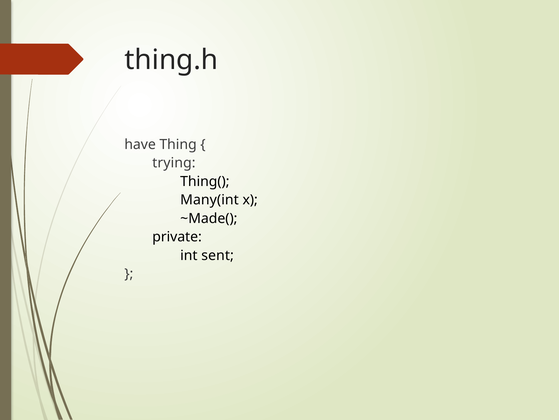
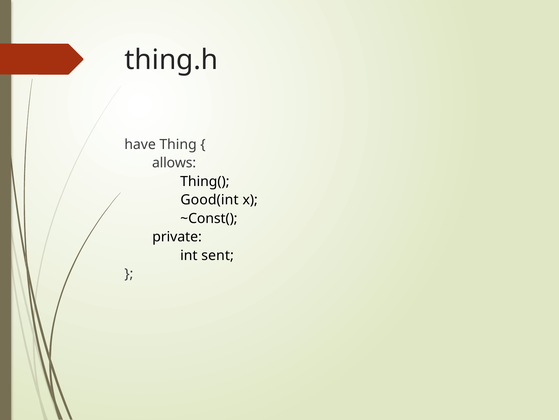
trying: trying -> allows (174, 163)
Many(int: Many(int -> Good(int (209, 200)
~Made(: ~Made( -> ~Const( (209, 218)
